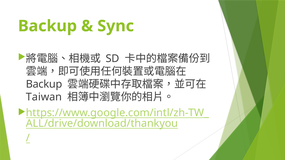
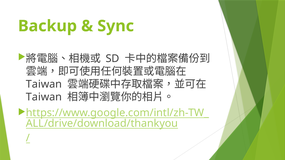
Backup: Backup -> Taiwan (44, 84)
